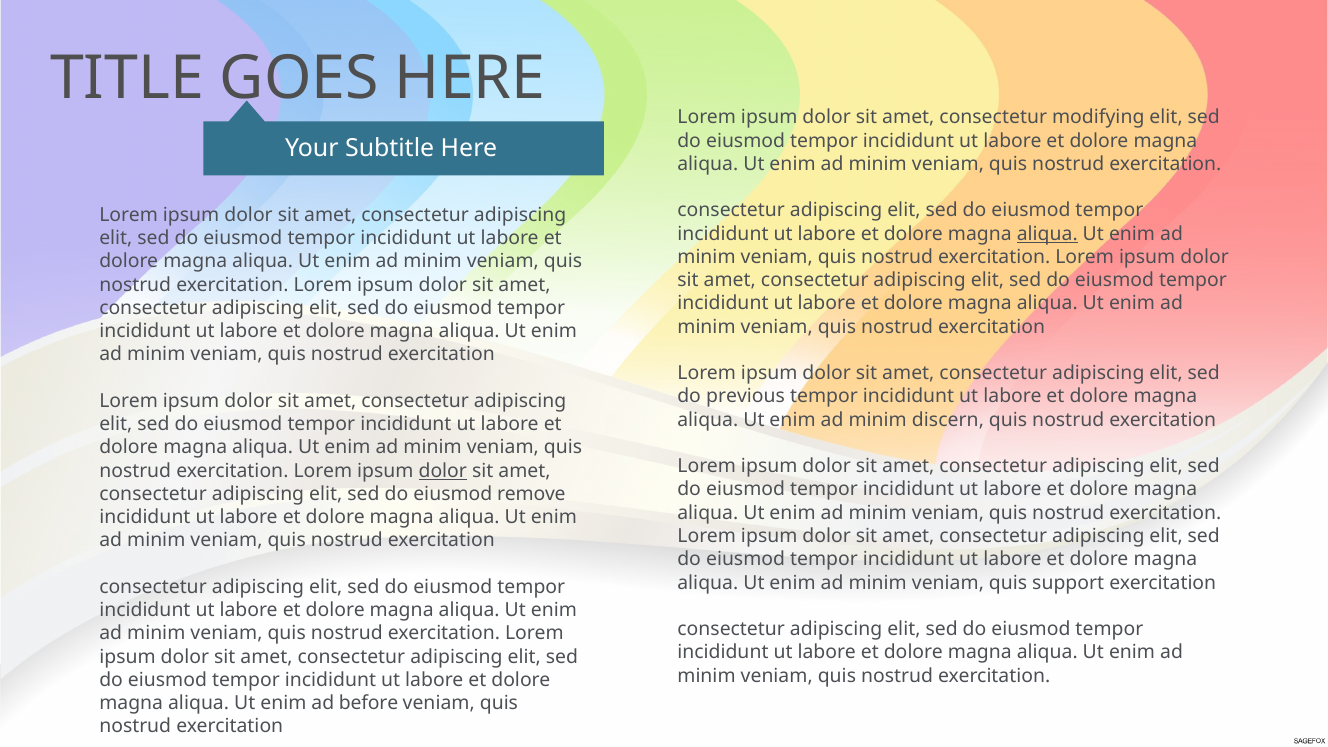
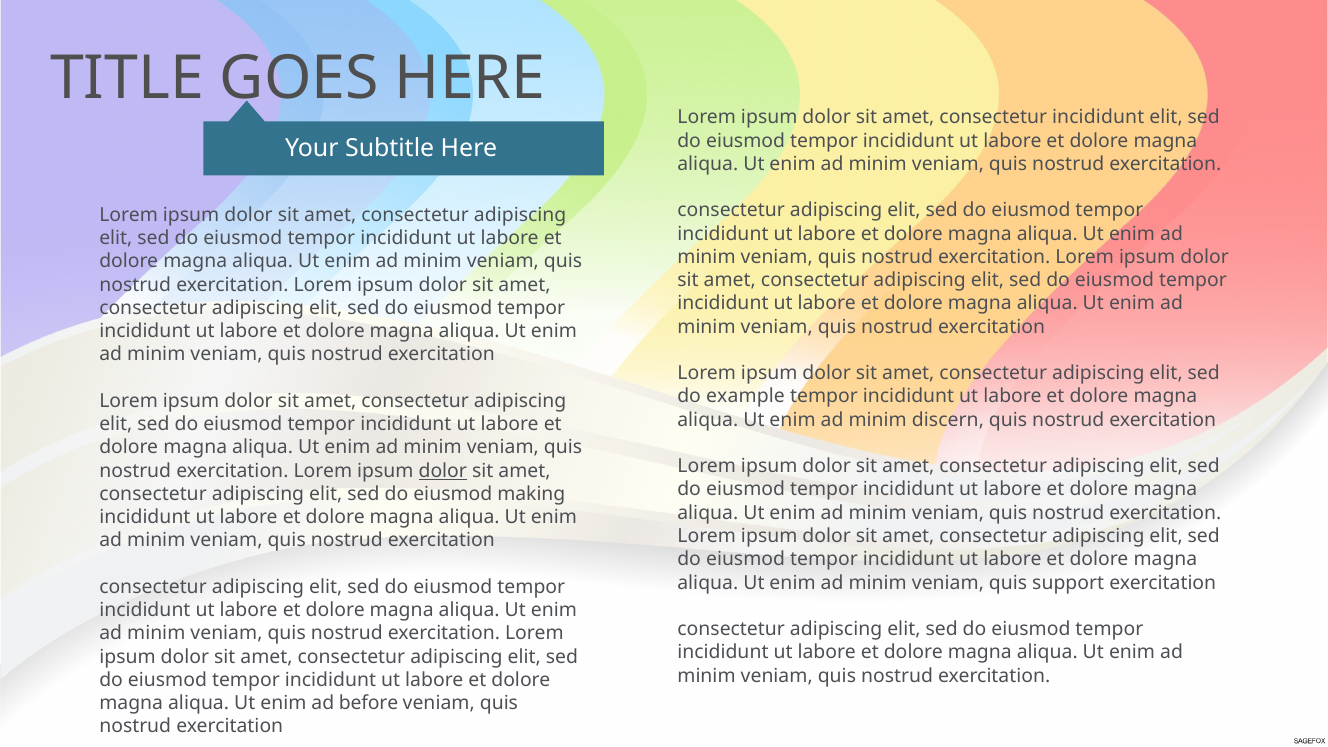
consectetur modifying: modifying -> incididunt (1098, 118)
aliqua underline: present -> none (1047, 234)
previous: previous -> example (745, 397)
remove: remove -> making (531, 494)
